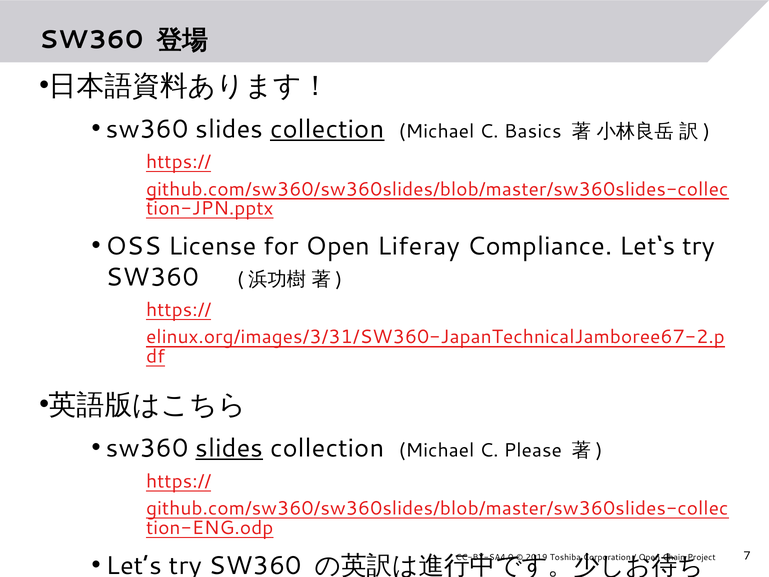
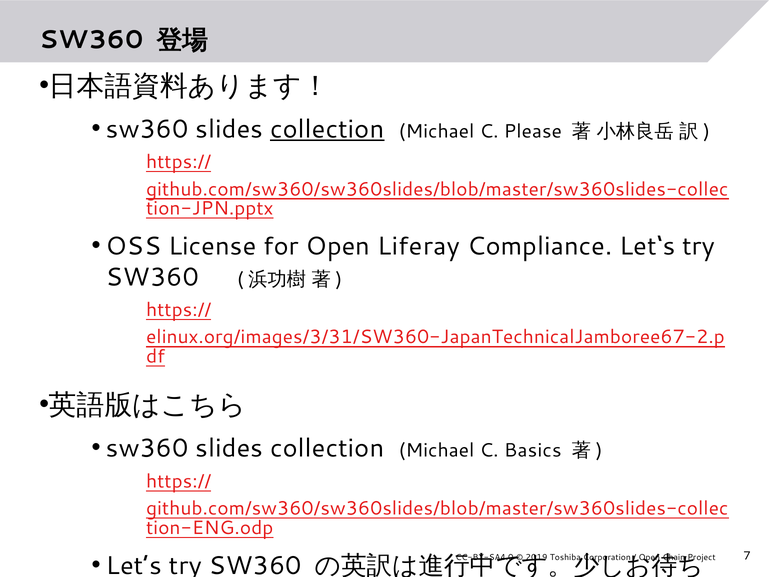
Basics: Basics -> Please (533, 131)
slides underline: present -> none (229, 448)
Please: Please -> Basics (533, 450)
